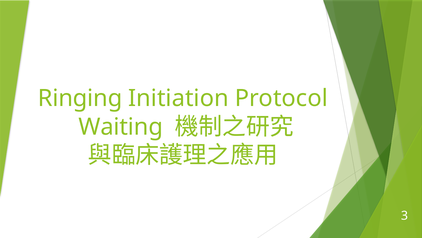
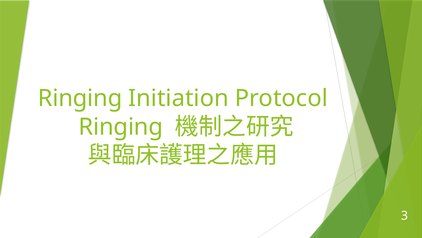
Waiting: Waiting -> Ringing (121, 127)
